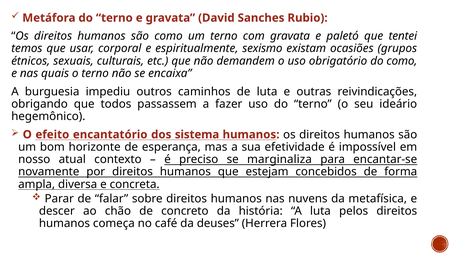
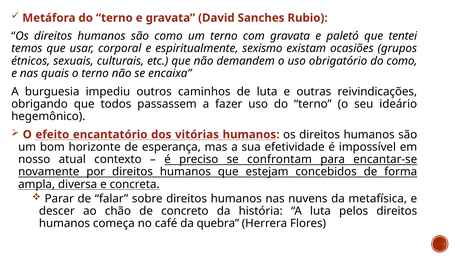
sistema: sistema -> vitórias (197, 135)
marginaliza: marginaliza -> confrontam (280, 160)
deuses: deuses -> quebra (218, 224)
